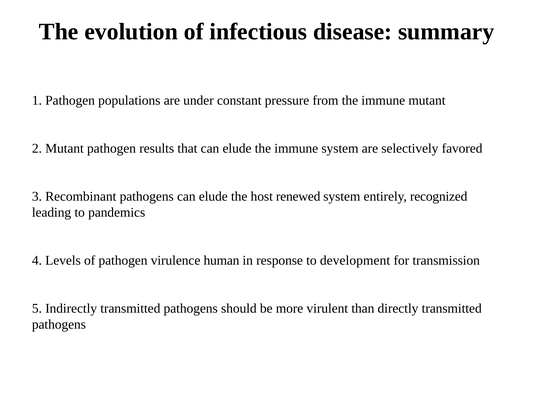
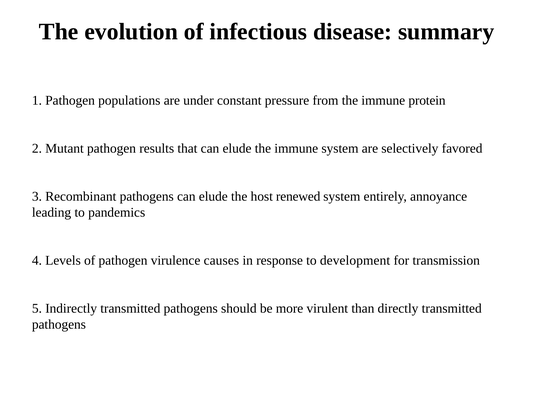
immune mutant: mutant -> protein (427, 101)
recognized: recognized -> annoyance (439, 197)
human: human -> causes (221, 261)
